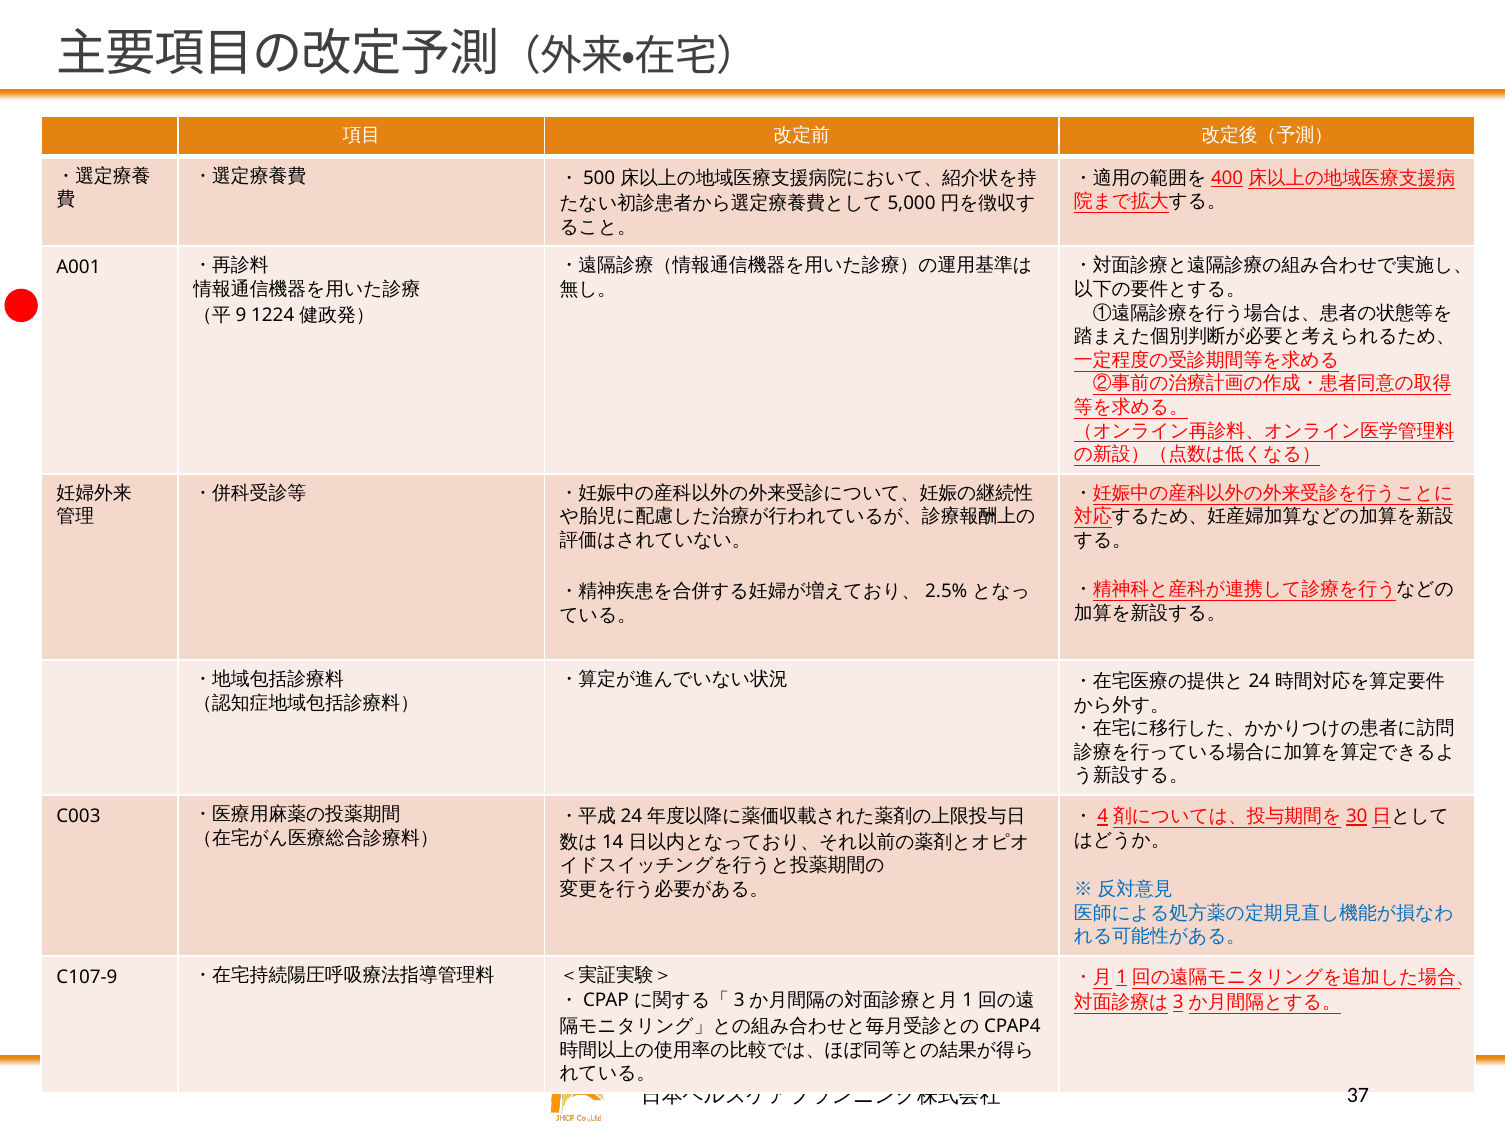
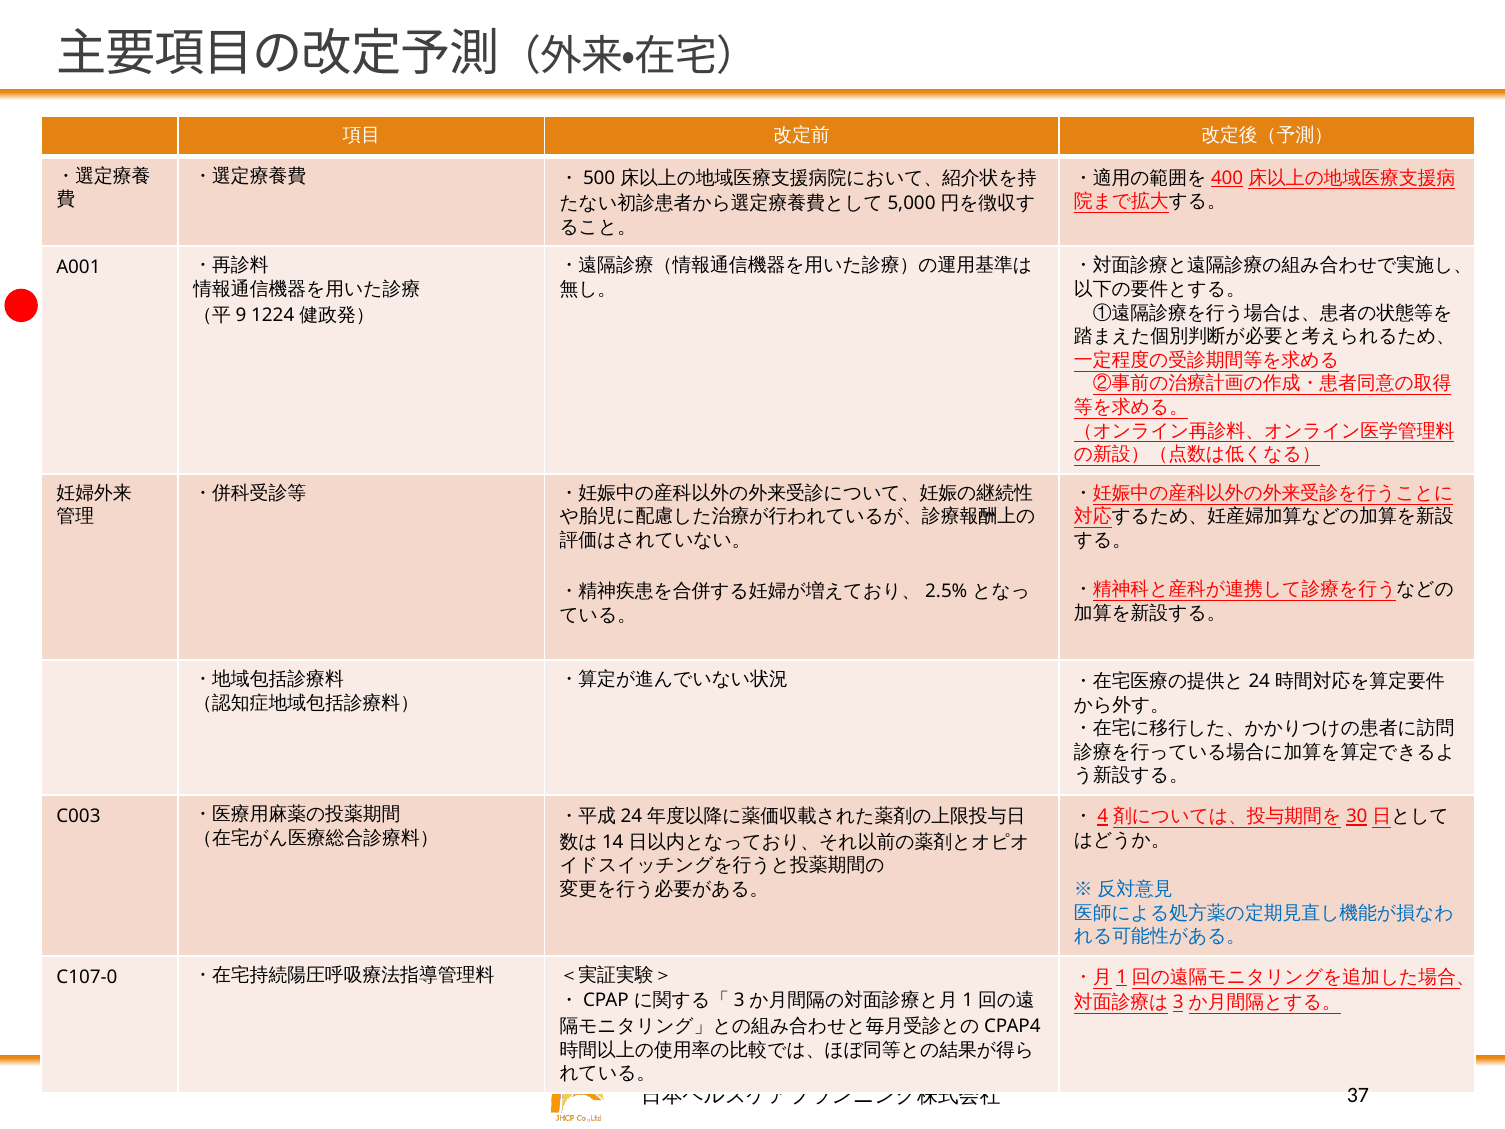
C107-9: C107-9 -> C107-0 (87, 977)
